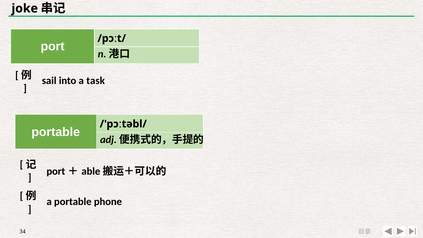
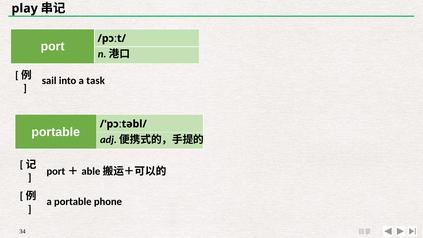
joke: joke -> play (25, 8)
